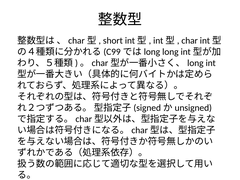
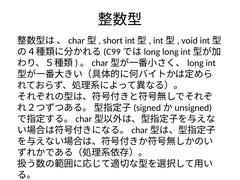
char: char -> void (190, 41)
